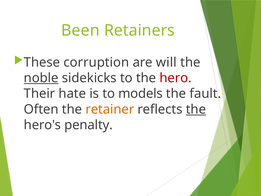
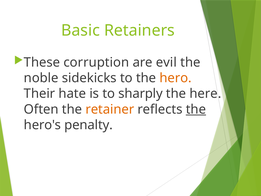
Been: Been -> Basic (80, 30)
will: will -> evil (166, 62)
noble underline: present -> none (41, 78)
hero colour: red -> orange (176, 78)
models: models -> sharply (141, 94)
fault: fault -> here (205, 94)
